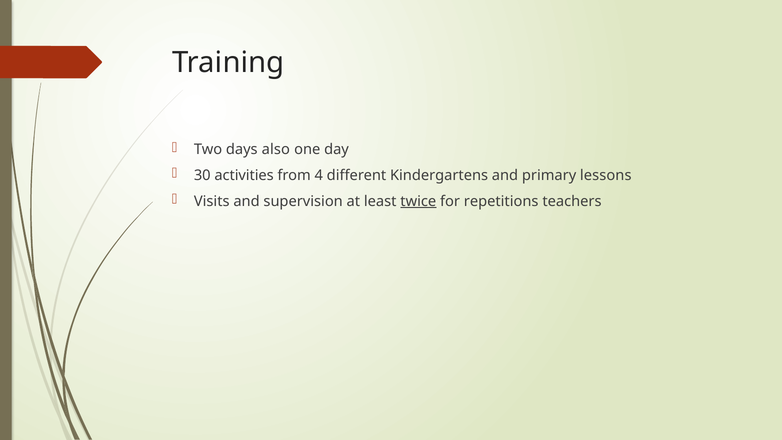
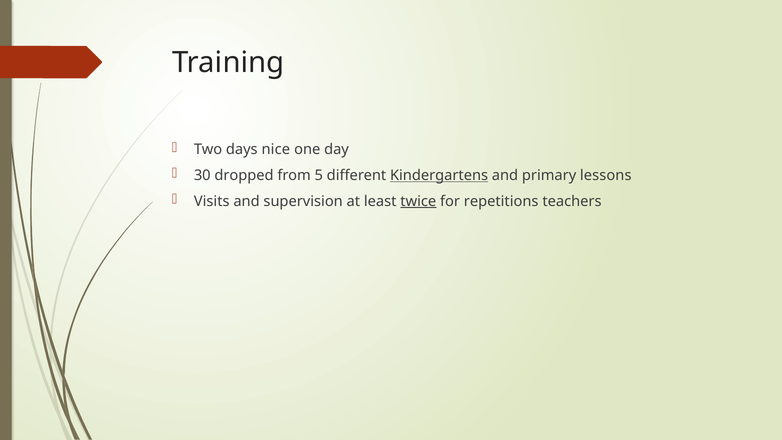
also: also -> nice (276, 150)
activities: activities -> dropped (244, 175)
4: 4 -> 5 (319, 175)
Kindergartens underline: none -> present (439, 175)
